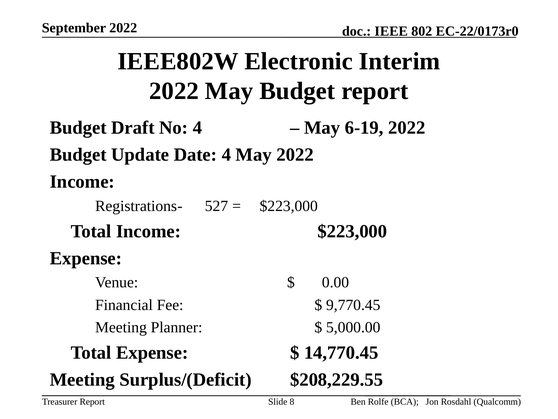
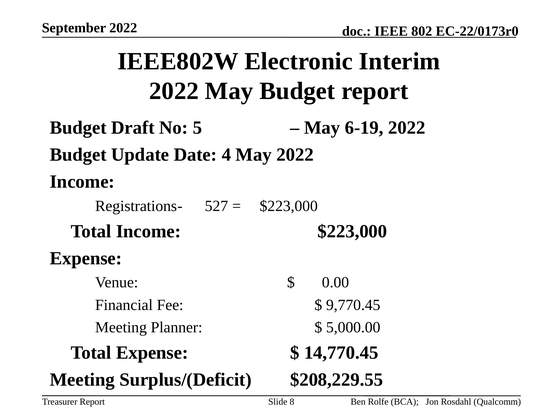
No 4: 4 -> 5 (197, 128)
